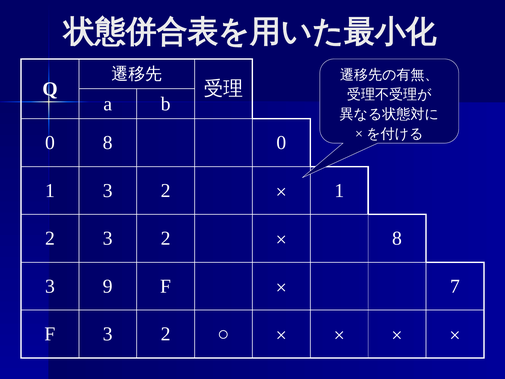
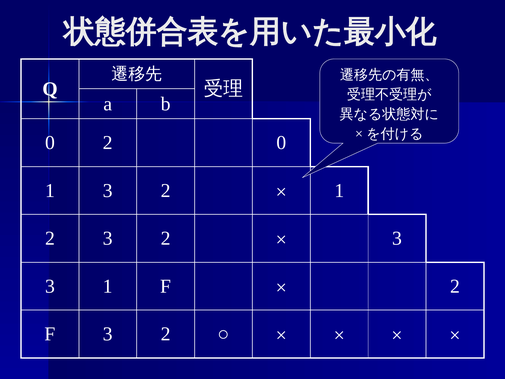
0 8: 8 -> 2 (108, 143)
3 2 8: 8 -> 3 (397, 238)
3 9: 9 -> 1 (108, 286)
F 7: 7 -> 2 (455, 286)
